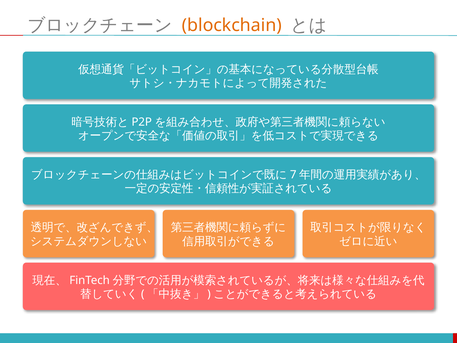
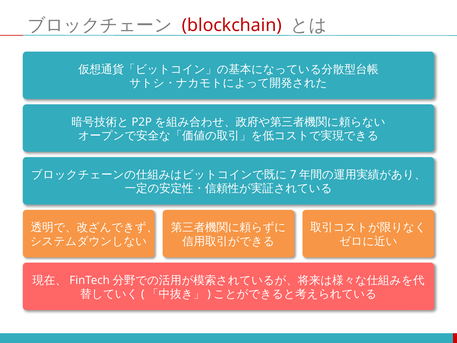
blockchain colour: orange -> red (232, 25)
